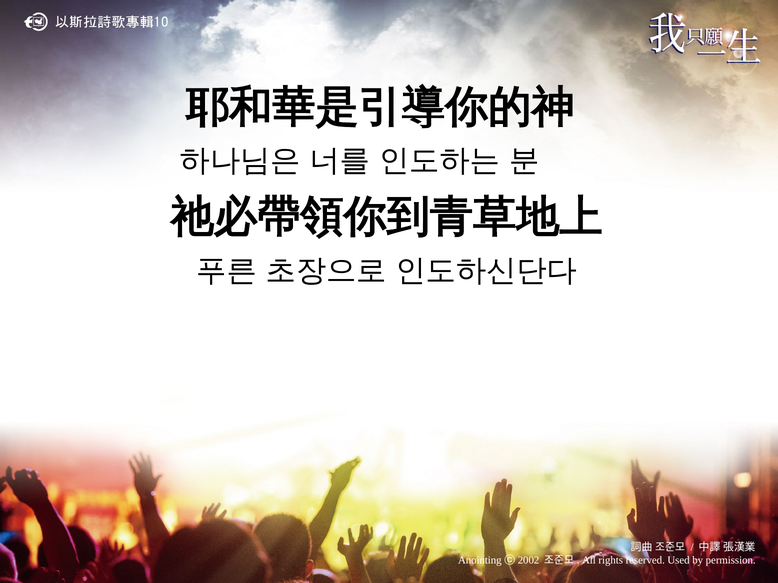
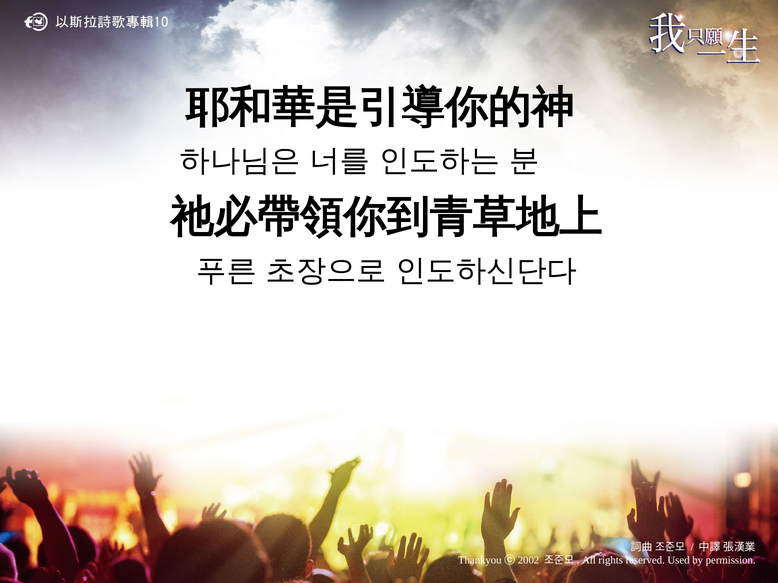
Anointing: Anointing -> Thankyou (480, 561)
